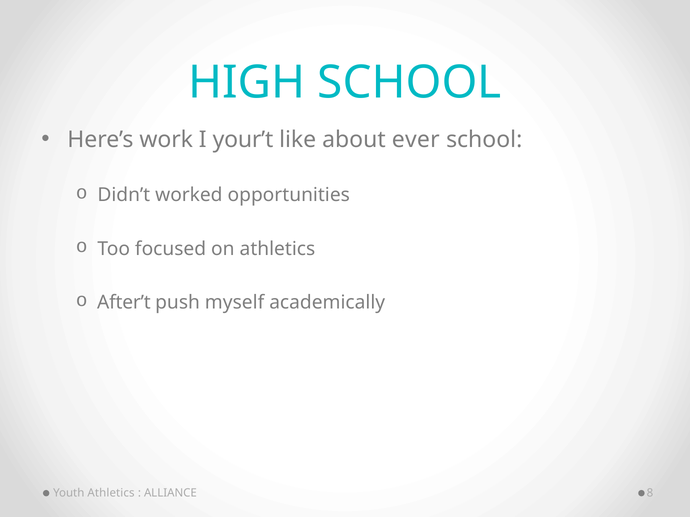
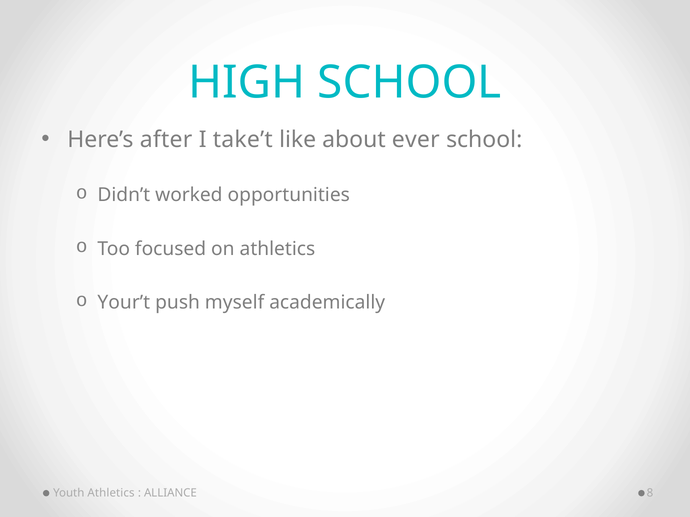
work: work -> after (166, 140)
your’t: your’t -> take’t (243, 140)
After’t: After’t -> Your’t (124, 303)
